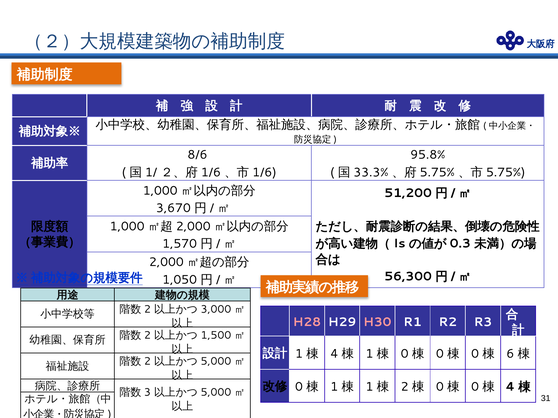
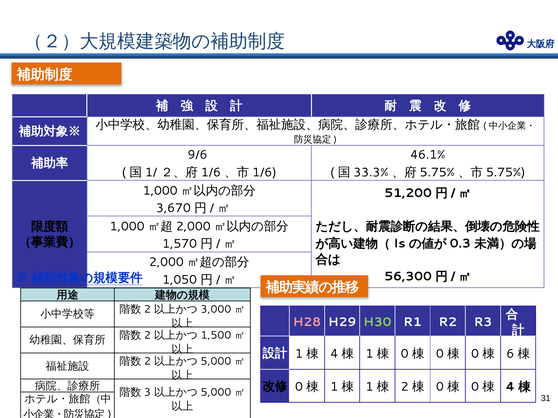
8/6: 8/6 -> 9/6 (197, 155)
95.8%: 95.8% -> 46.1% (428, 155)
H30 colour: pink -> light green (377, 322)
